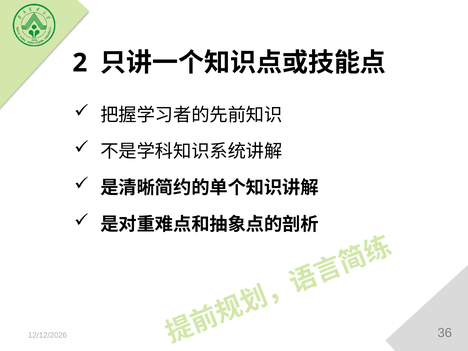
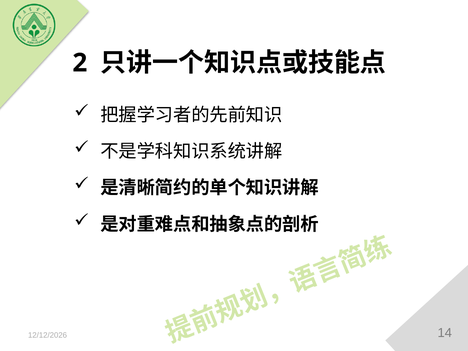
36: 36 -> 14 (445, 333)
